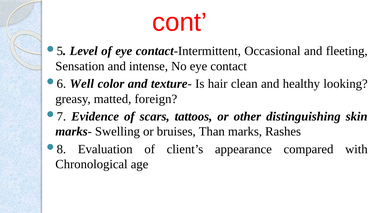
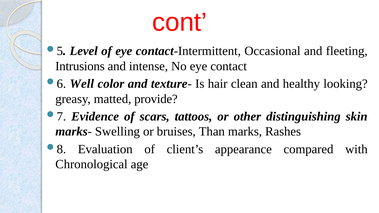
Sensation: Sensation -> Intrusions (80, 66)
foreign: foreign -> provide (156, 99)
